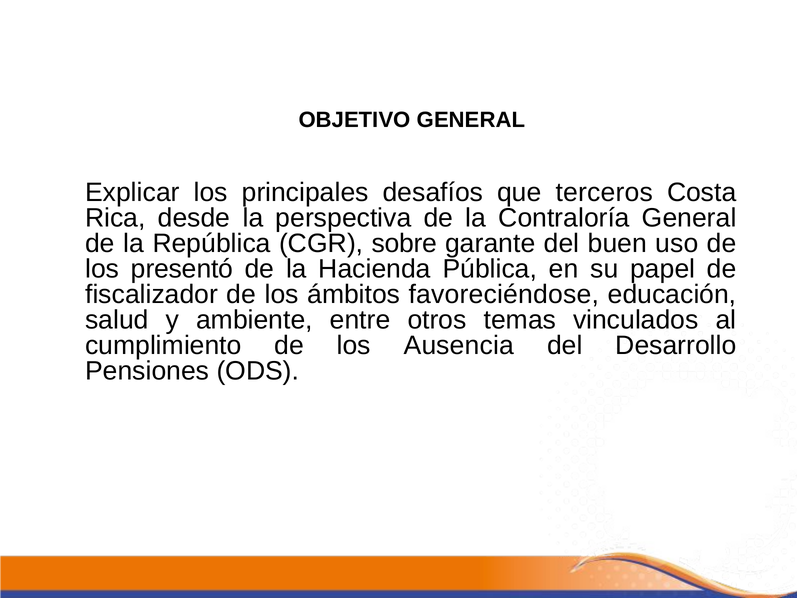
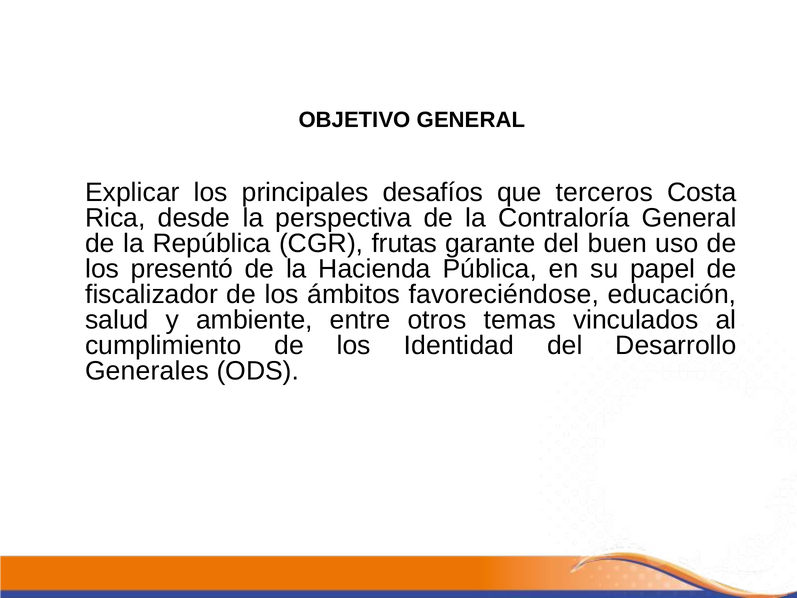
sobre: sobre -> frutas (404, 243)
Ausencia: Ausencia -> Identidad (459, 345)
Pensiones: Pensiones -> Generales (147, 371)
